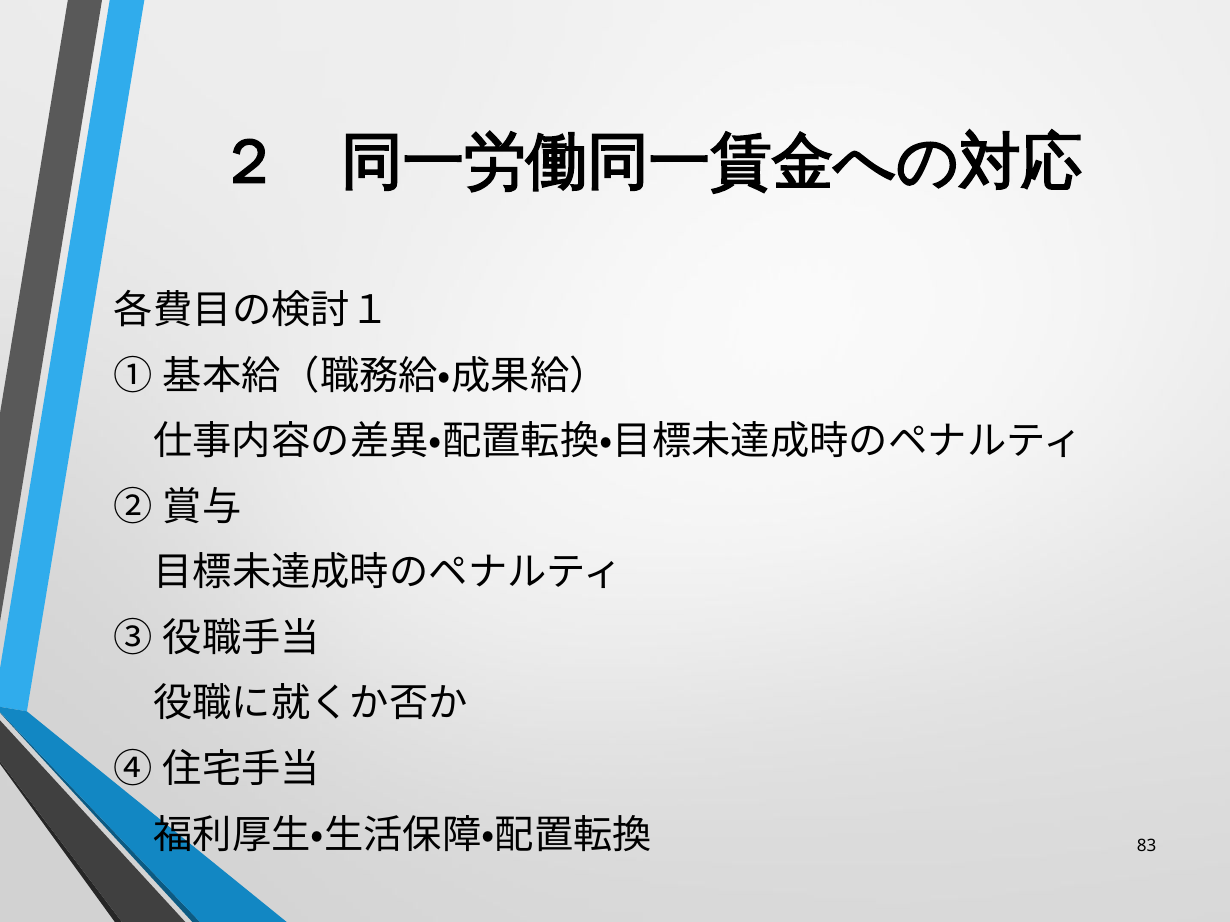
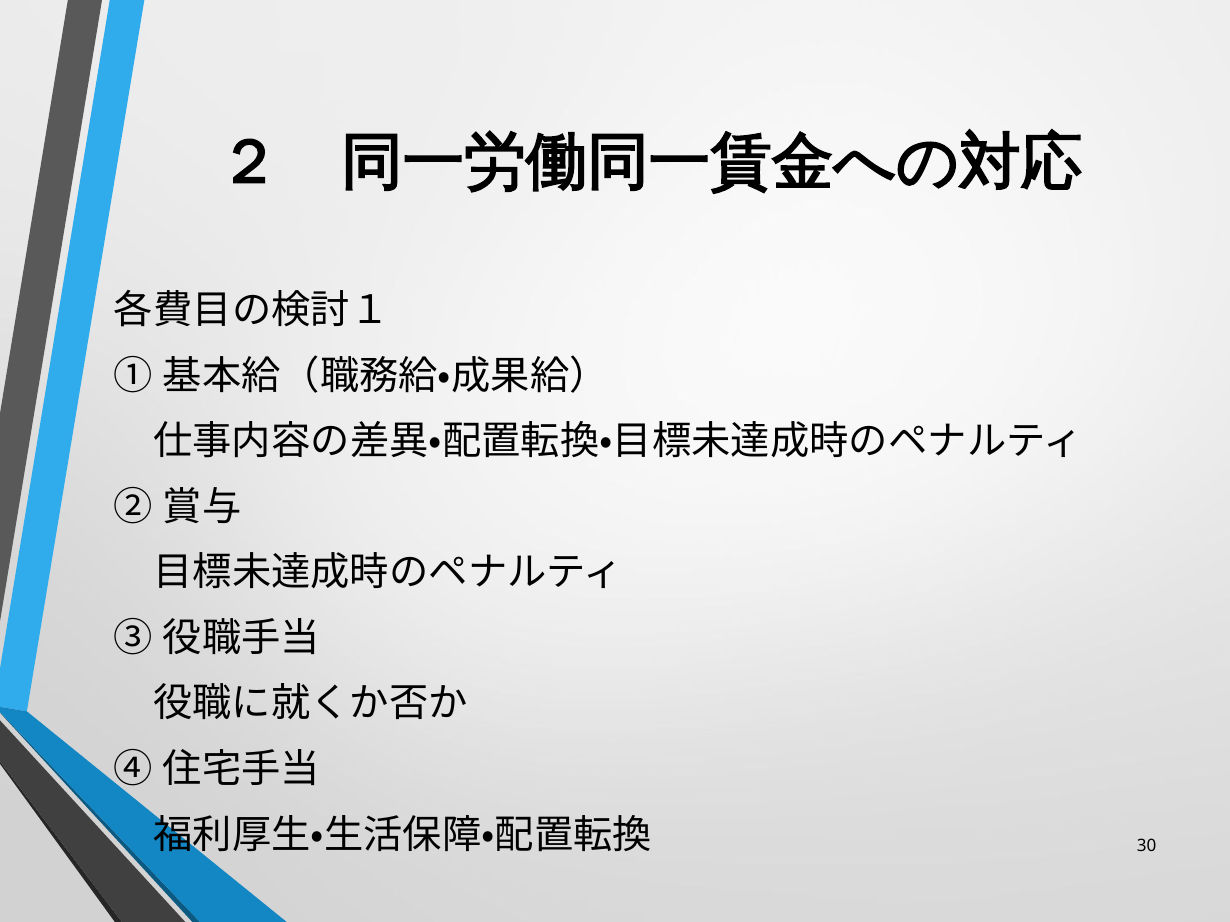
83: 83 -> 30 (1147, 846)
